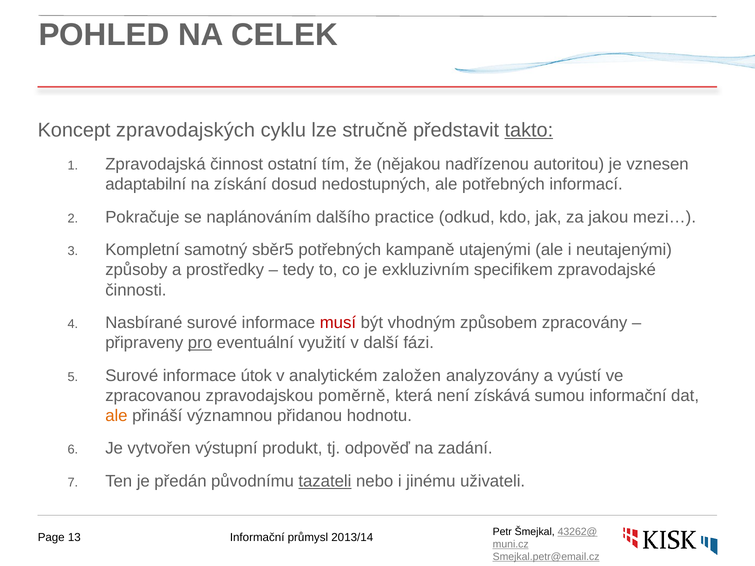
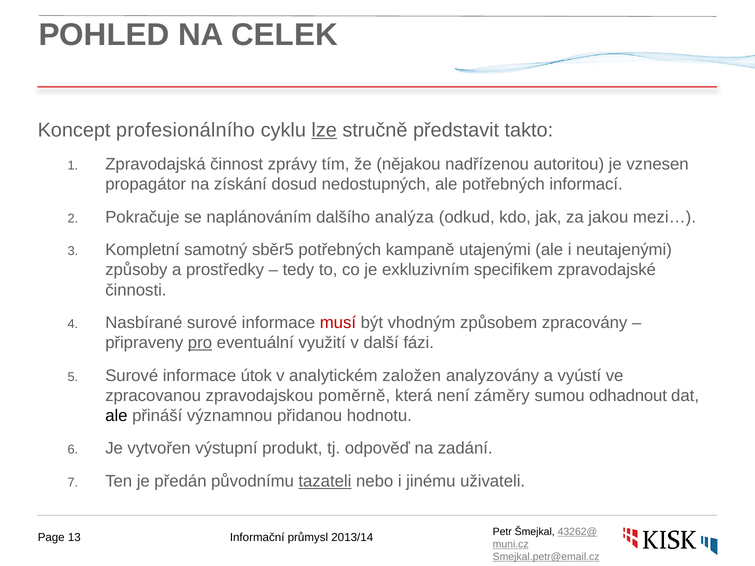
zpravodajských: zpravodajských -> profesionálního (185, 130)
lze underline: none -> present (324, 130)
takto underline: present -> none (529, 130)
ostatní: ostatní -> zprávy (292, 164)
adaptabilní: adaptabilní -> propagátor (146, 184)
practice: practice -> analýza (404, 217)
získává: získává -> záměry (502, 396)
sumou informační: informační -> odhadnout (628, 396)
ale colour: orange -> black (116, 416)
